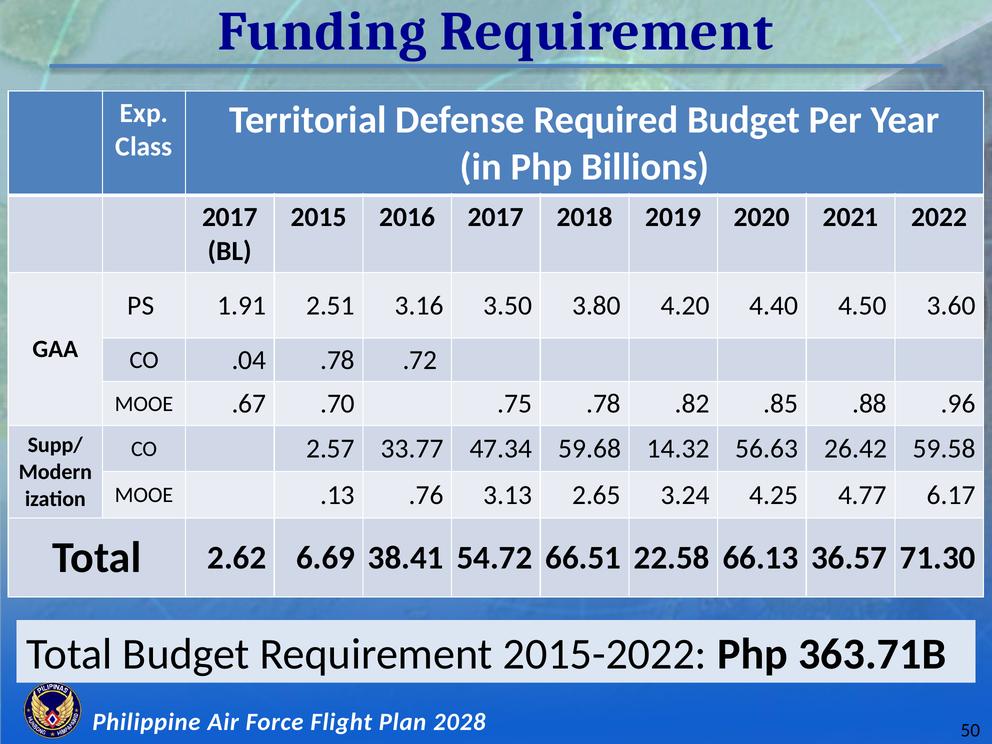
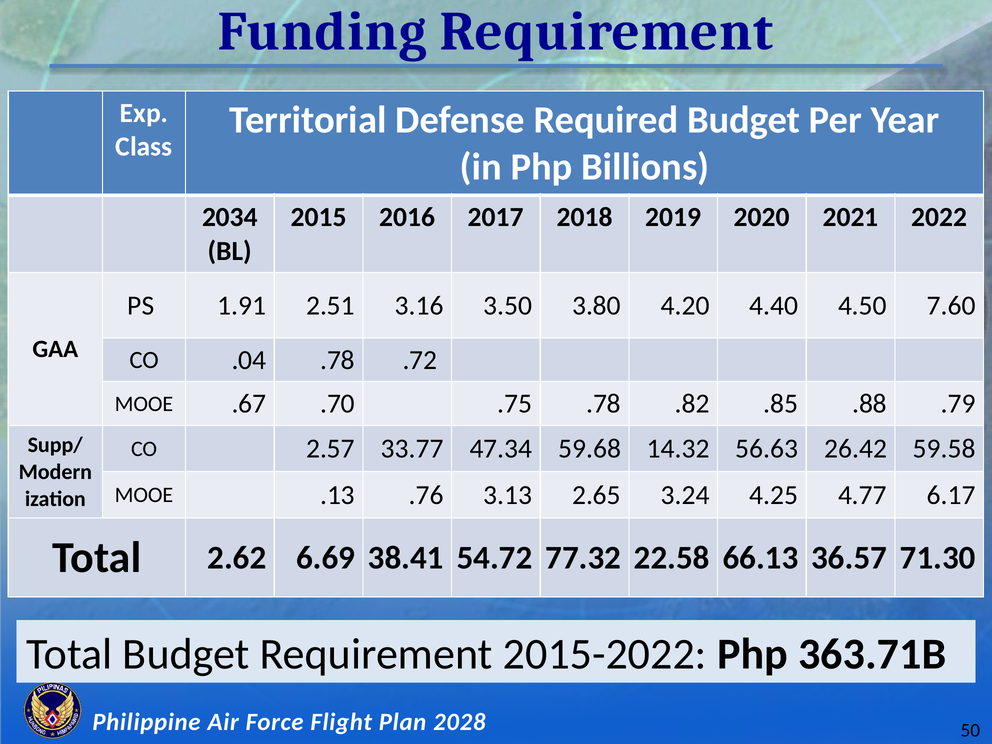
2017: 2017 -> 2034 (230, 217)
3.60: 3.60 -> 7.60 (951, 305)
.96: .96 -> .79 (958, 404)
66.51: 66.51 -> 77.32 (583, 558)
